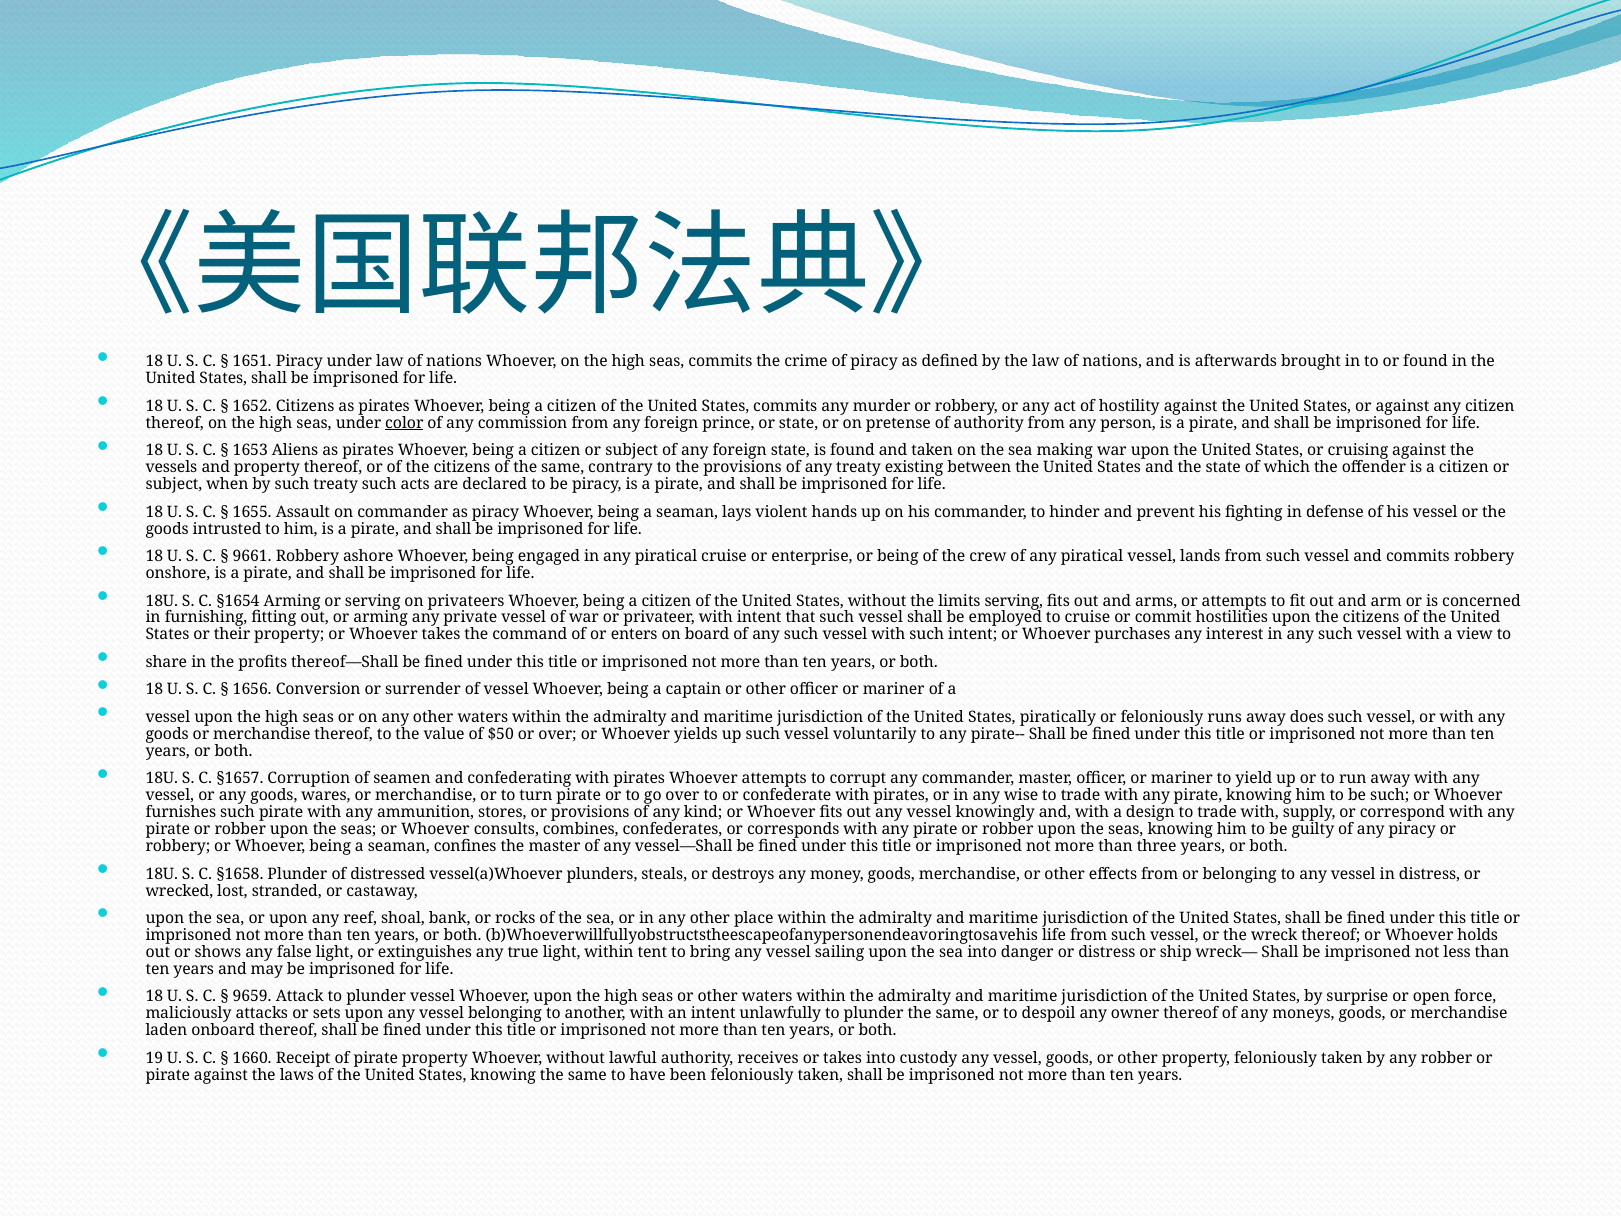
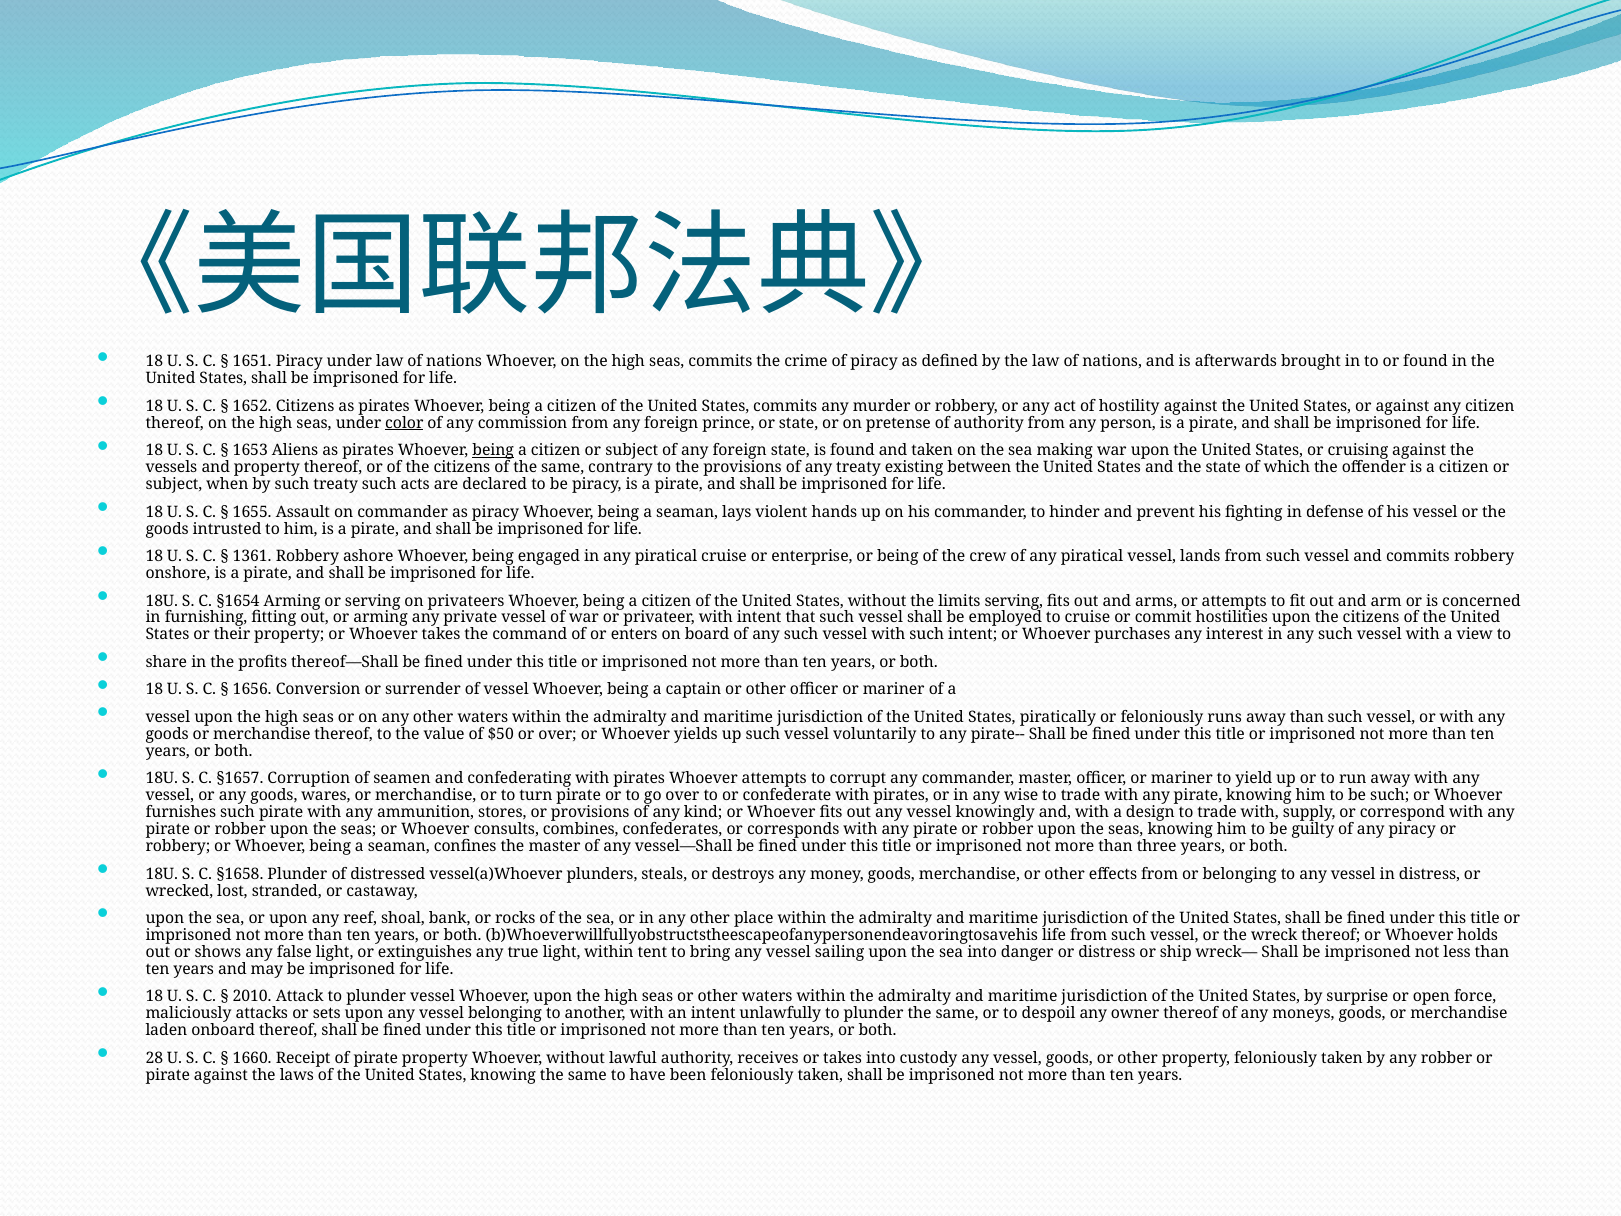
being underline: none -> present (493, 450)
9661: 9661 -> 1361 (252, 556)
away does: does -> than (1307, 717)
9659: 9659 -> 2010 (252, 996)
19: 19 -> 28 (154, 1058)
